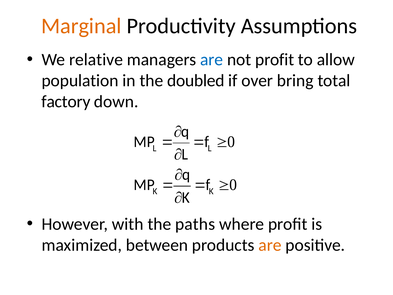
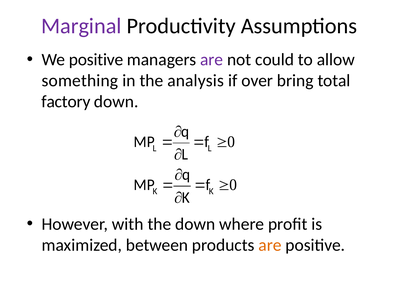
Marginal colour: orange -> purple (81, 26)
We relative: relative -> positive (96, 60)
are colour: blue -> purple (212, 60)
not profit: profit -> could (275, 60)
population: population -> something (80, 81)
doubled: doubled -> analysis (196, 81)
the paths: paths -> down (195, 224)
